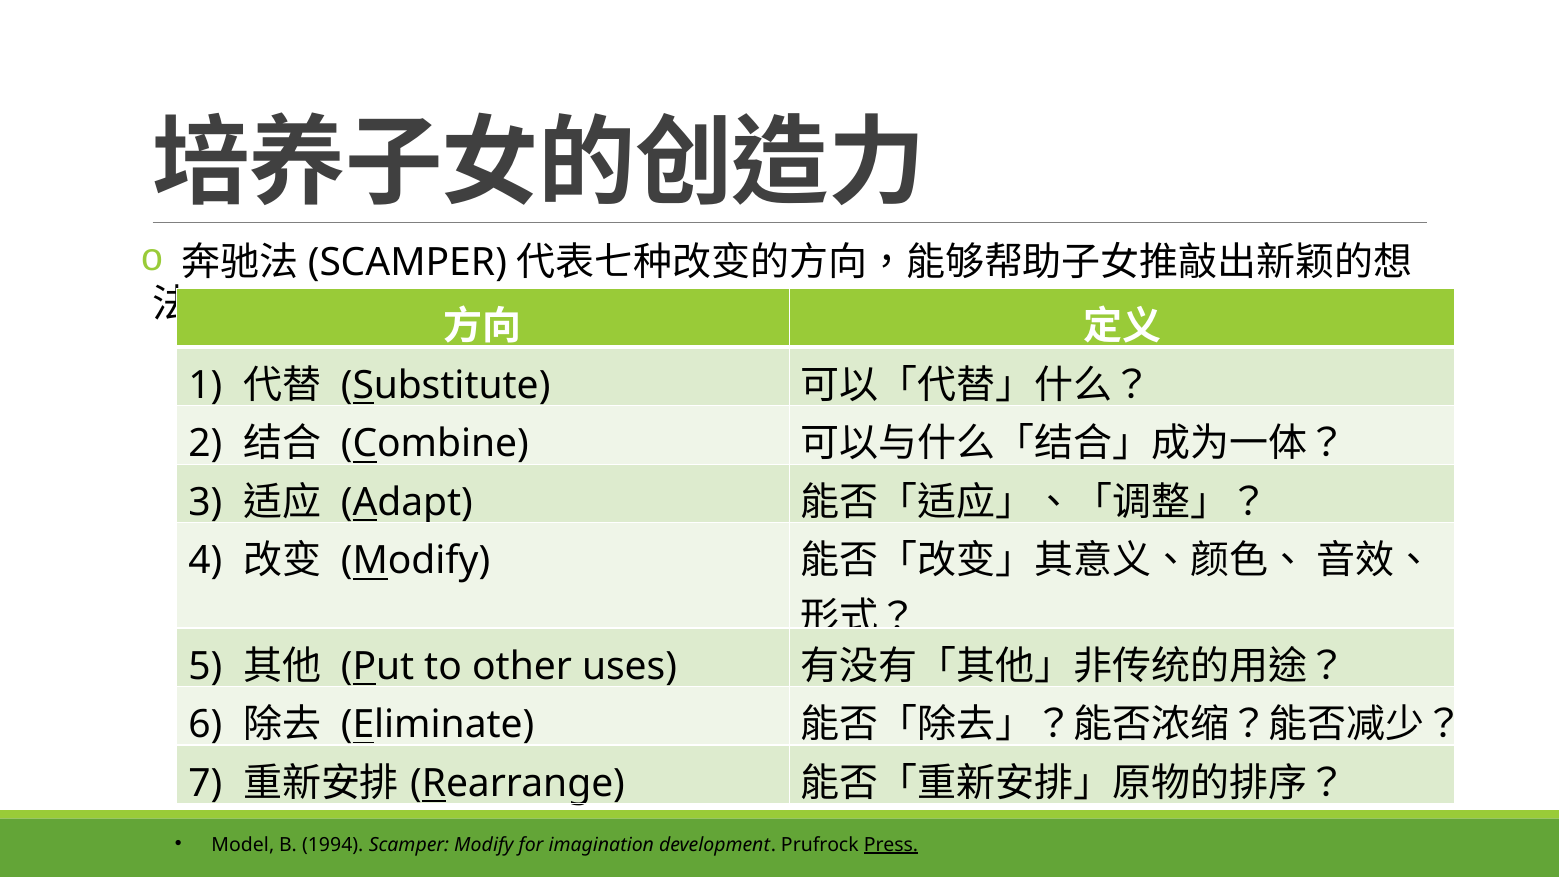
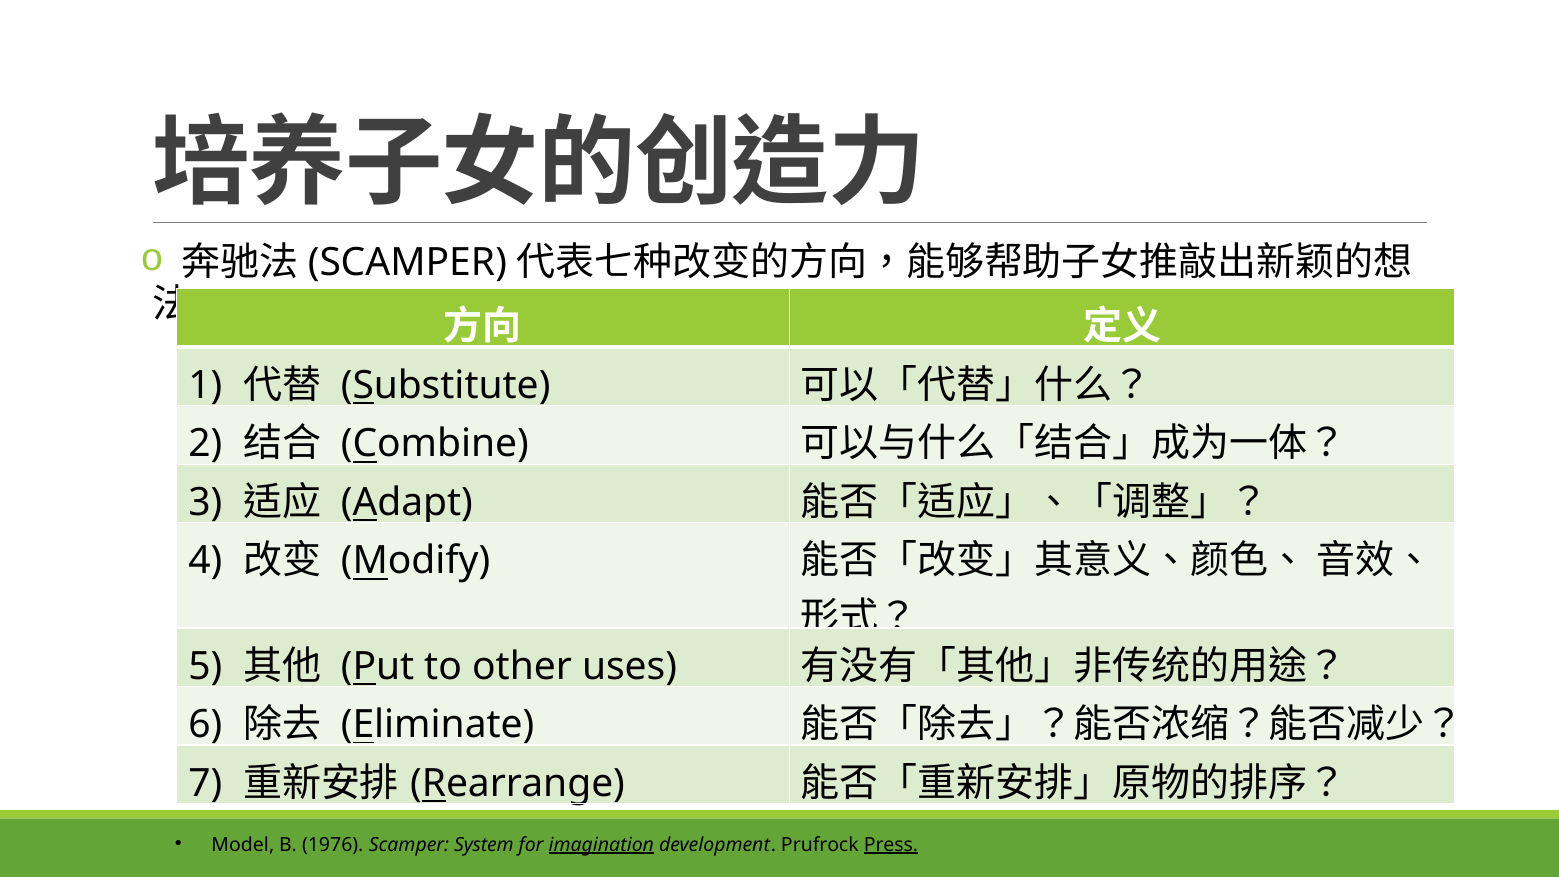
1994: 1994 -> 1976 (333, 845)
Scamper Modify: Modify -> System (484, 845)
imagination underline: none -> present (601, 845)
